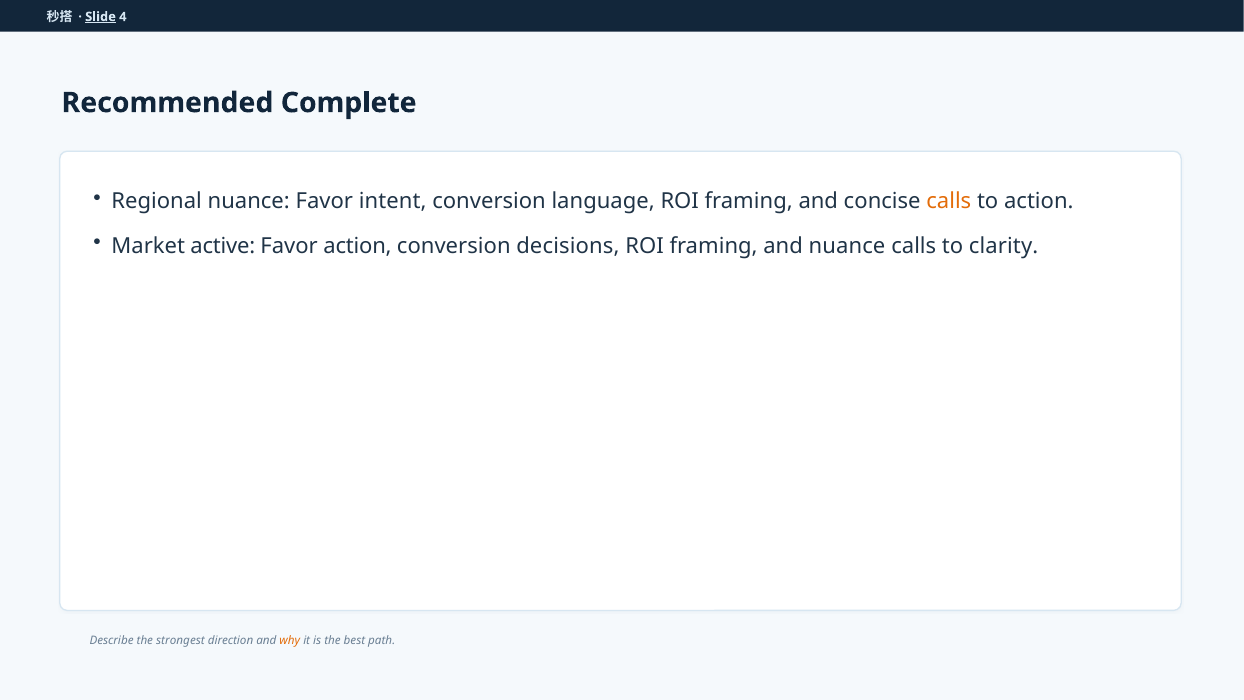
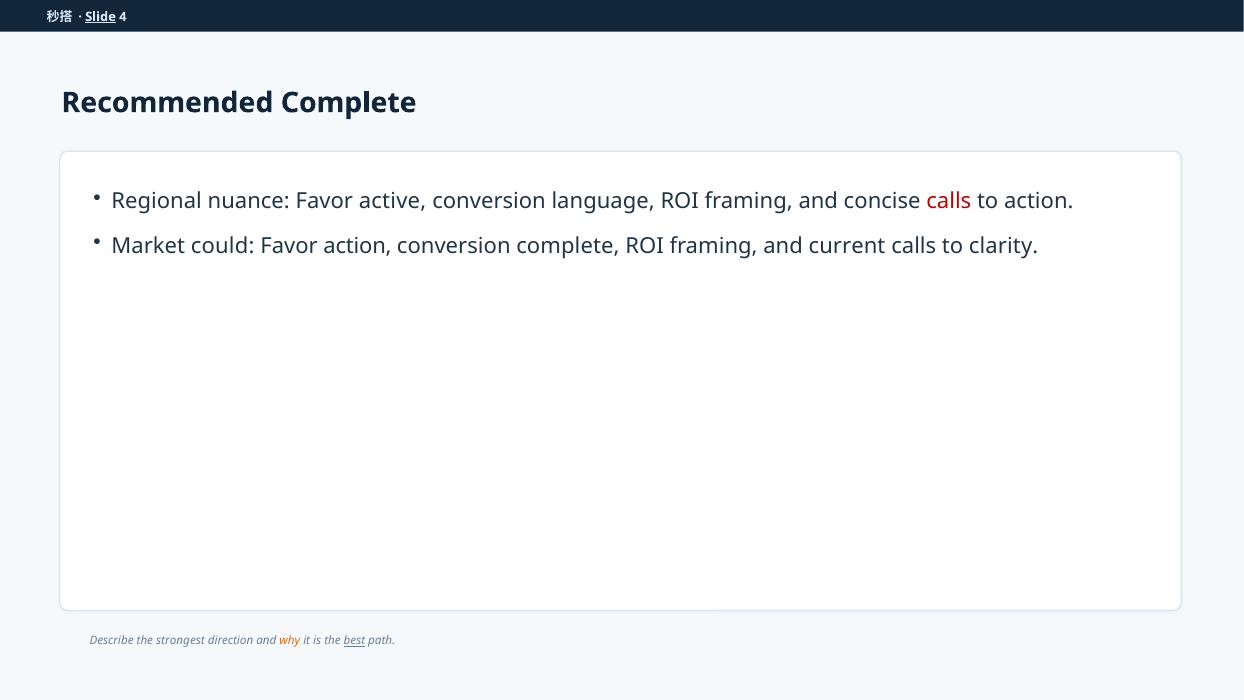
intent: intent -> active (393, 201)
calls colour: orange -> red (949, 201)
active: active -> could (223, 246)
conversion decisions: decisions -> complete (568, 246)
and nuance: nuance -> current (847, 246)
best underline: none -> present (354, 641)
